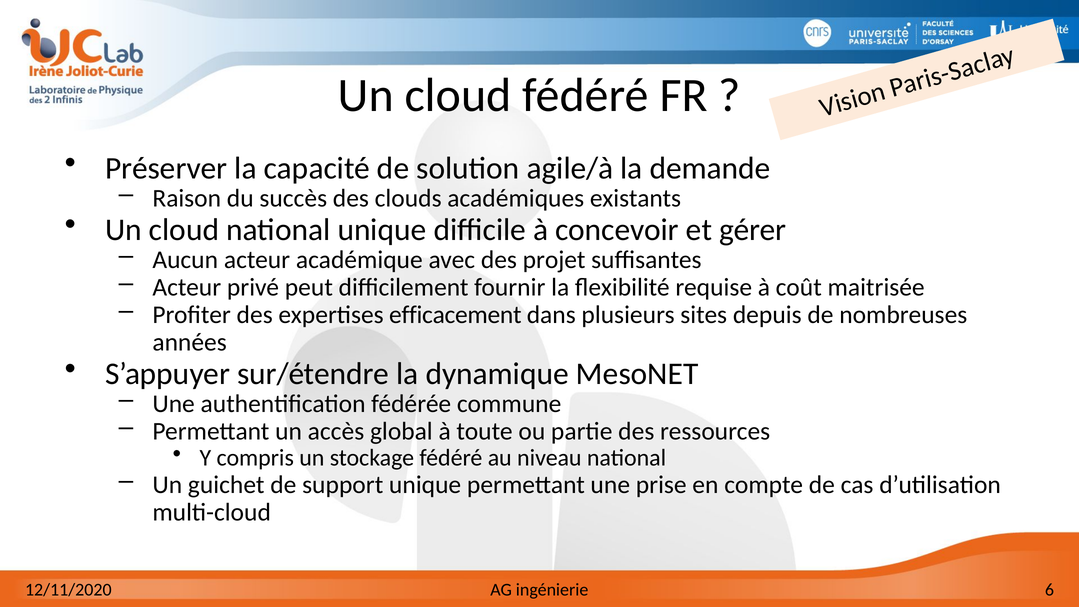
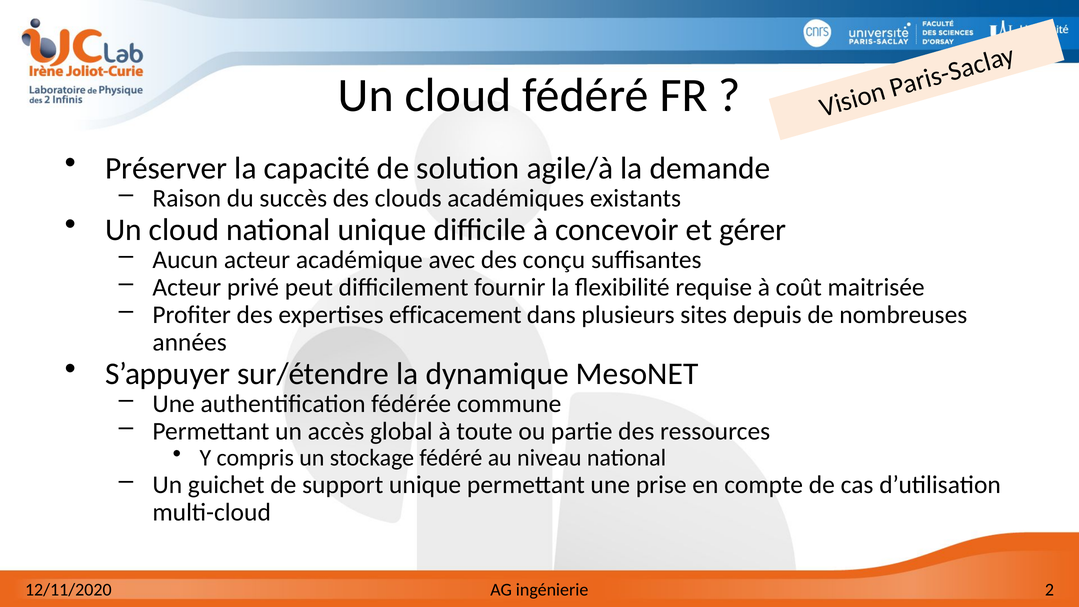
projet: projet -> conçu (554, 260)
6: 6 -> 2 (1049, 590)
